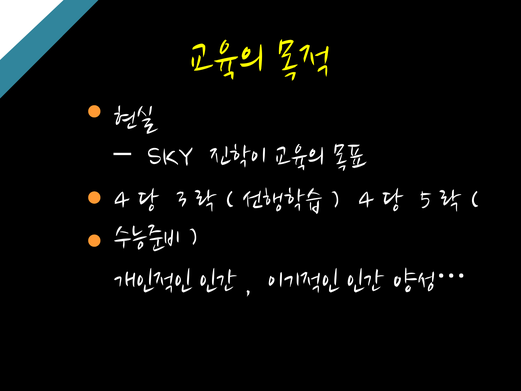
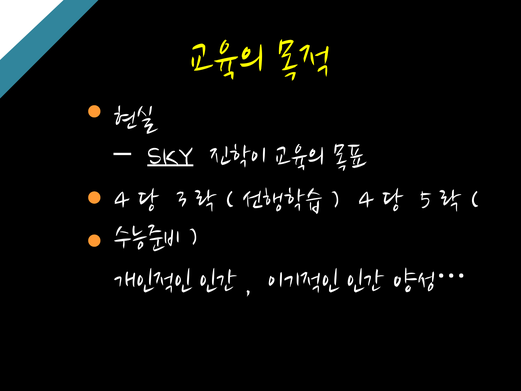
SKY underline: none -> present (170, 152)
